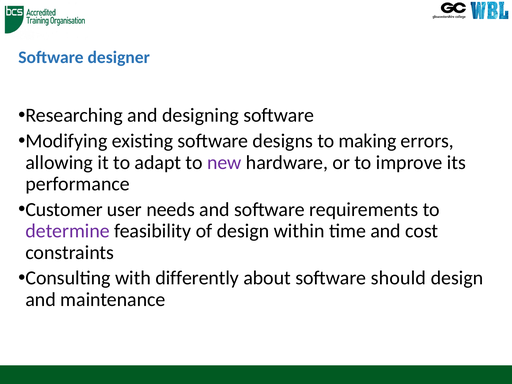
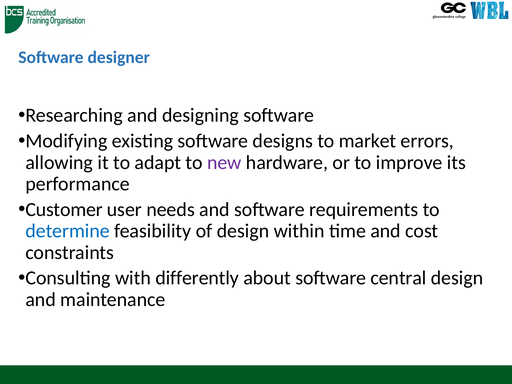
making: making -> market (367, 141)
determine colour: purple -> blue (68, 231)
should: should -> central (398, 278)
